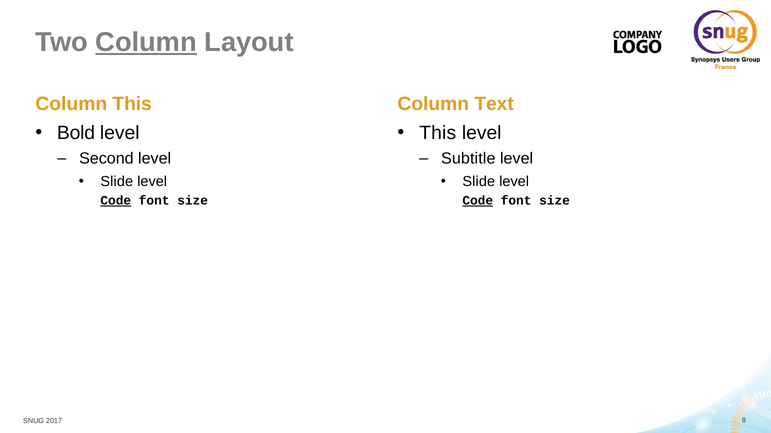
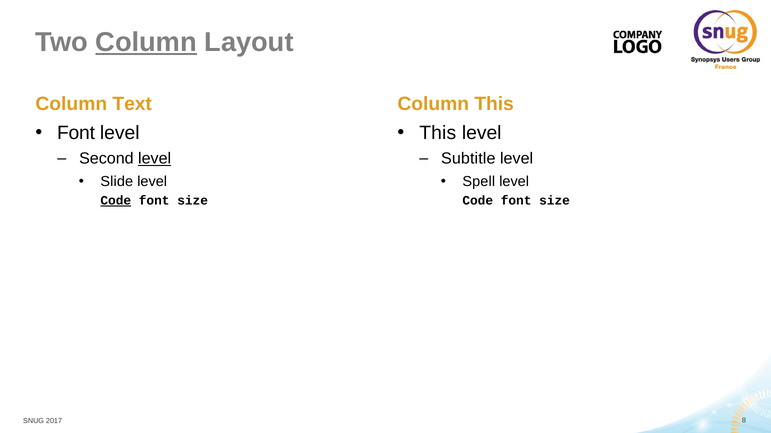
Column This: This -> Text (132, 104)
Column Text: Text -> This (494, 104)
Bold: Bold -> Font (76, 133)
level underline: none -> present (155, 159)
Slide: Slide -> Spell (479, 182)
Code underline: present -> none (478, 201)
